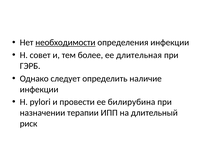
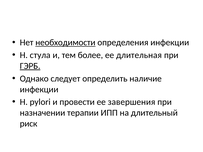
совет: совет -> стула (40, 55)
ГЭРБ underline: none -> present (30, 66)
билирубина: билирубина -> завершения (132, 102)
